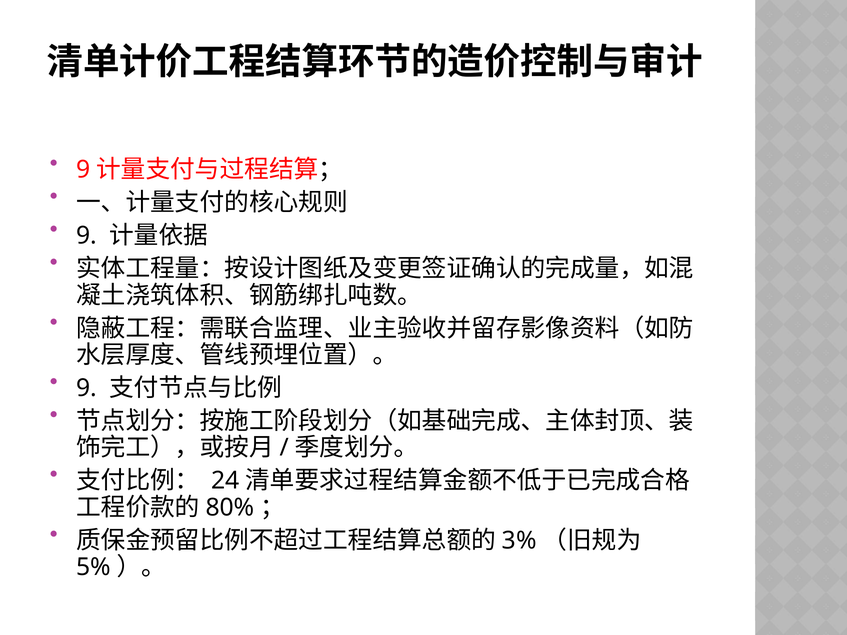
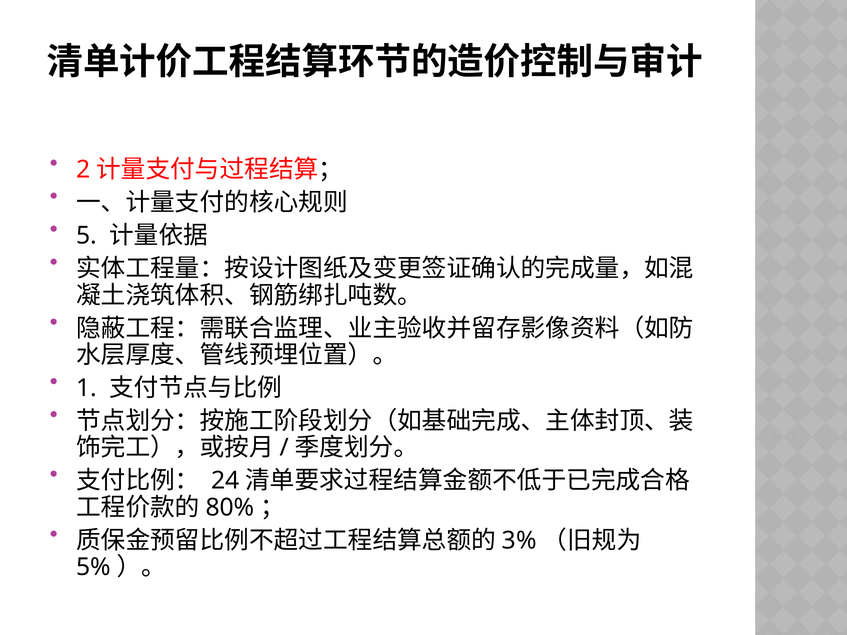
9: 9 -> 2 (83, 170)
9: 9 -> 5 (86, 236)
9: 9 -> 1 (86, 388)
